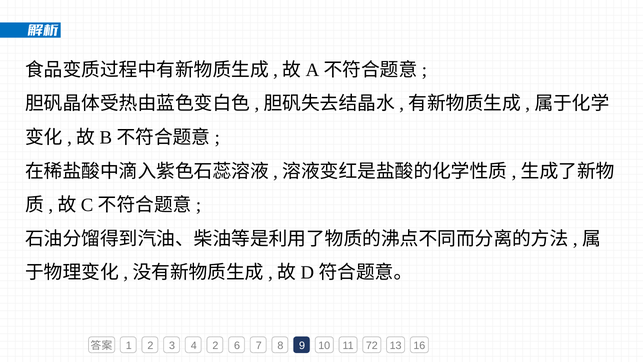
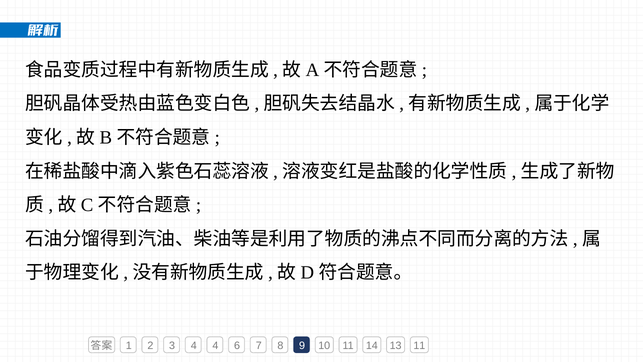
4 2: 2 -> 4 (215, 345)
72: 72 -> 14 (372, 345)
13 16: 16 -> 11 (419, 345)
